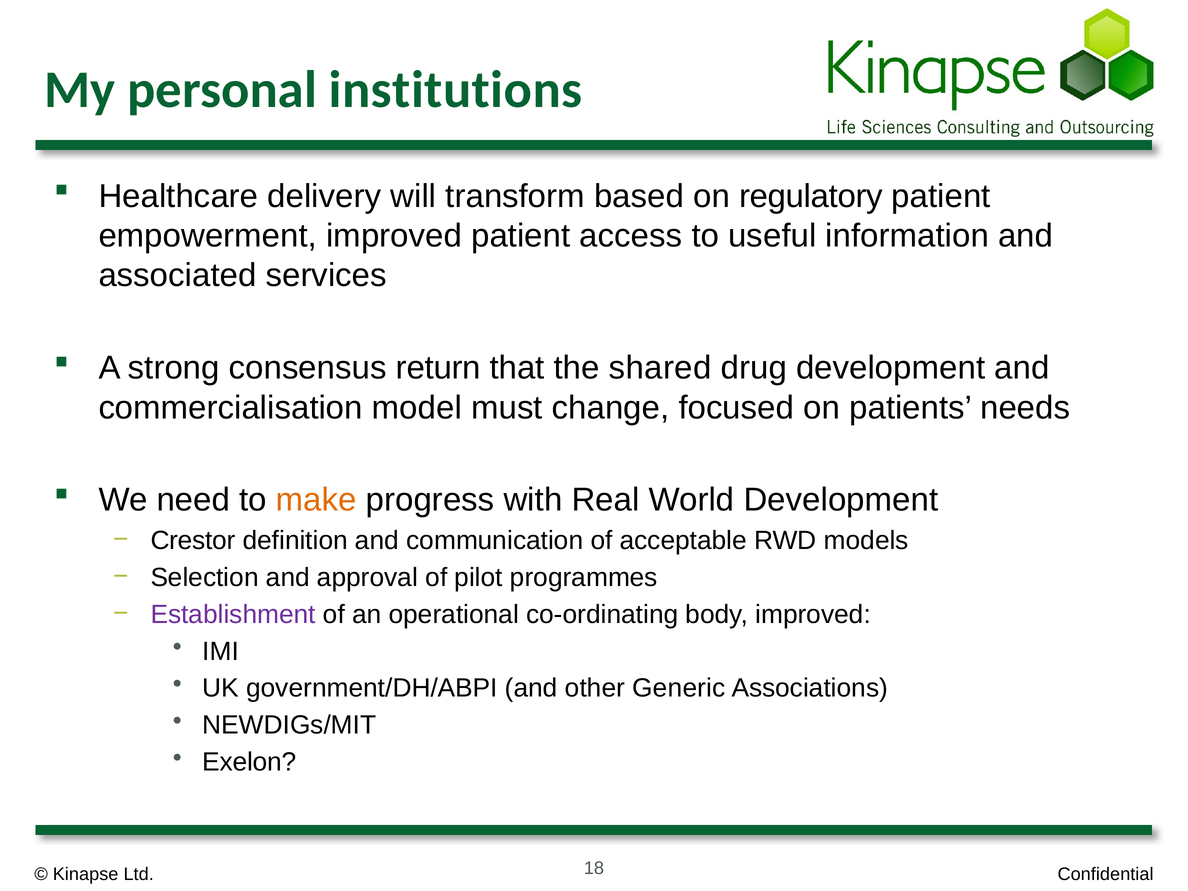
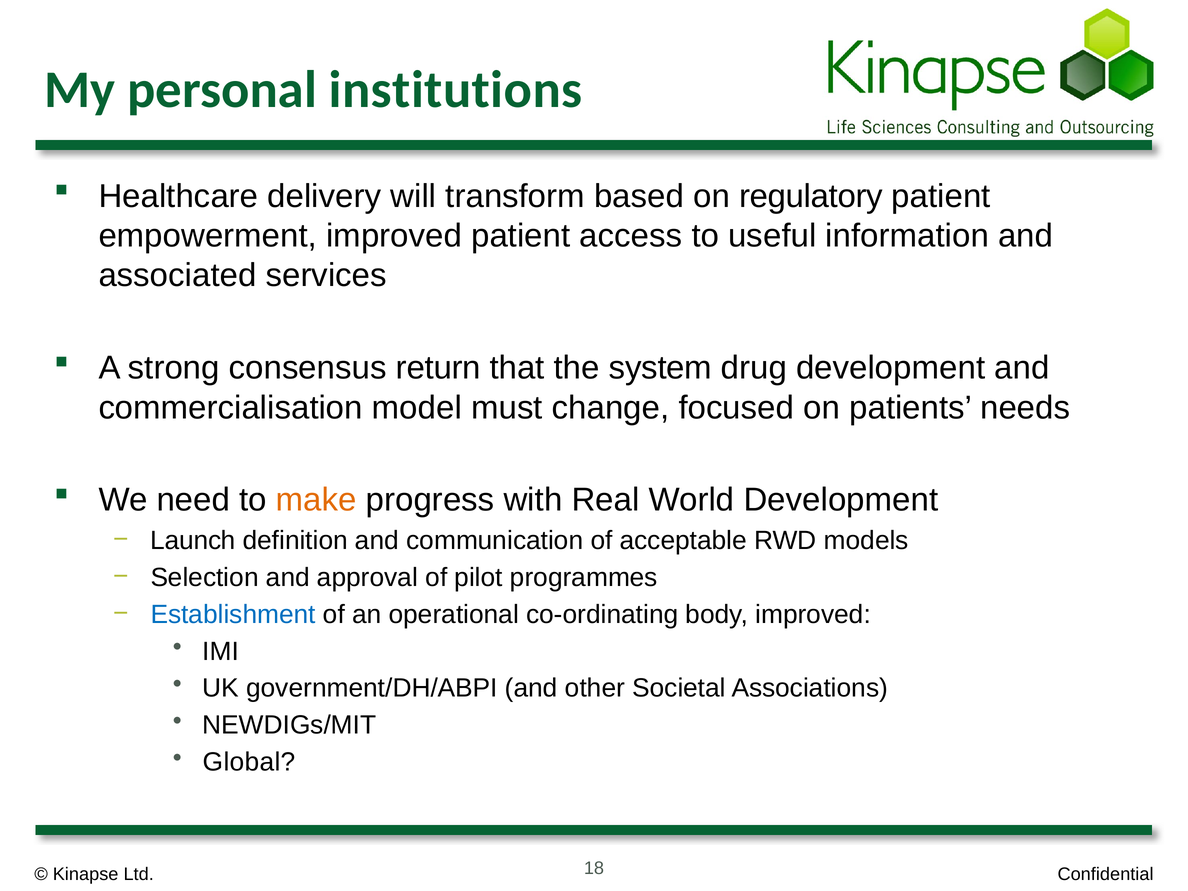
shared: shared -> system (660, 368)
Crestor: Crestor -> Launch (193, 540)
Establishment colour: purple -> blue (233, 614)
Generic: Generic -> Societal (679, 688)
Exelon: Exelon -> Global (249, 762)
